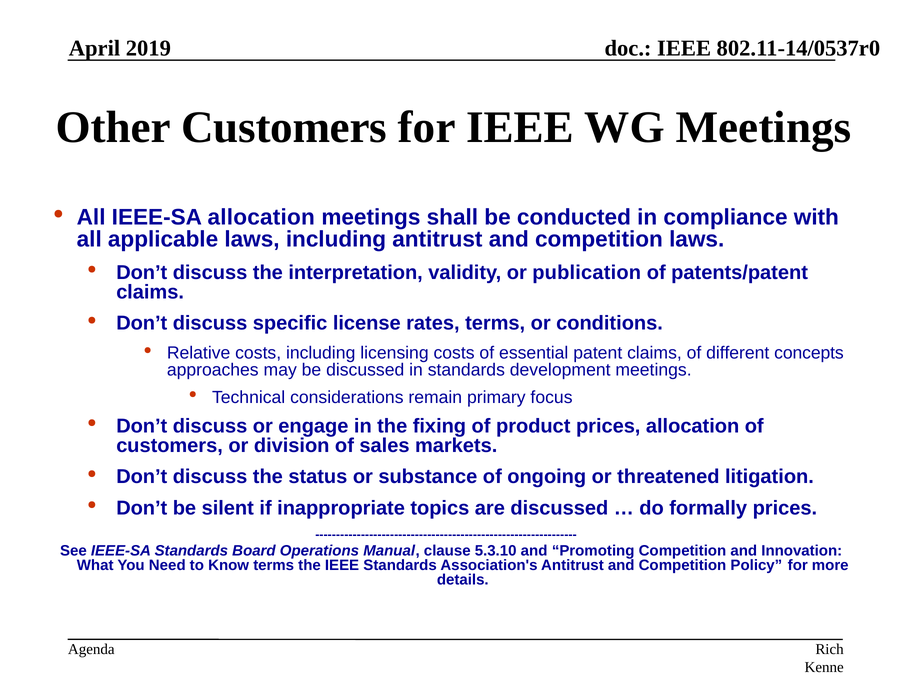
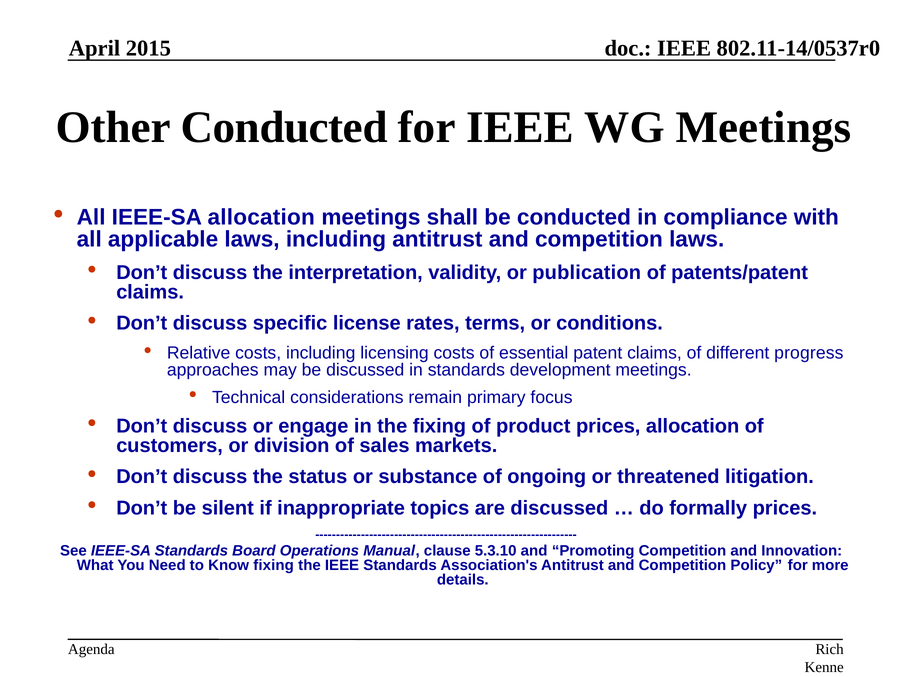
2019: 2019 -> 2015 (148, 48)
Other Customers: Customers -> Conducted (284, 127)
concepts: concepts -> progress (809, 353)
Know terms: terms -> fixing (274, 565)
